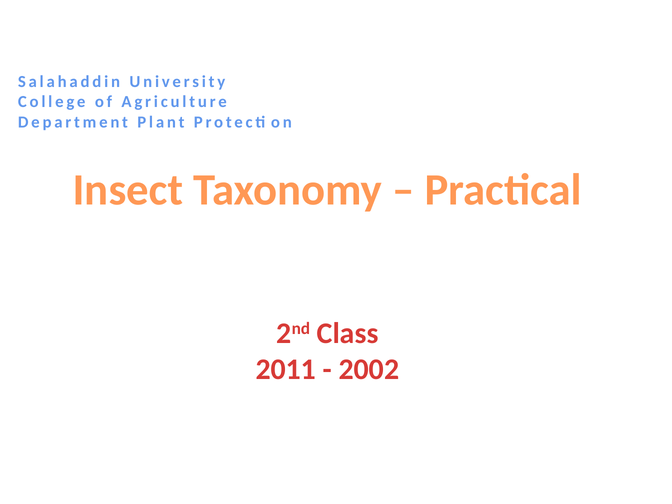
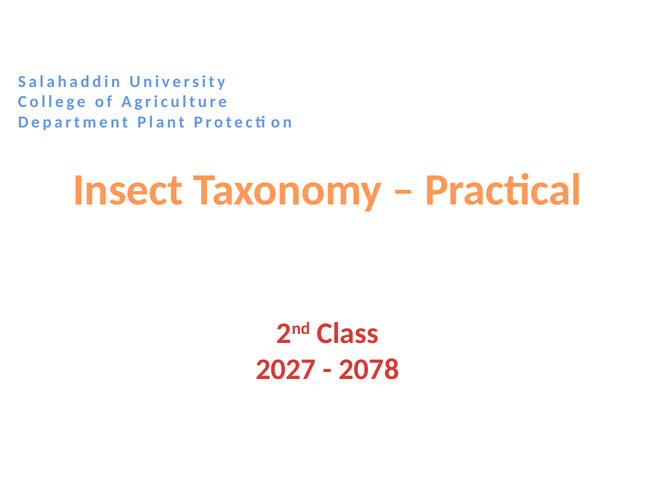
2011: 2011 -> 2027 (286, 369)
2002: 2002 -> 2078 (369, 369)
